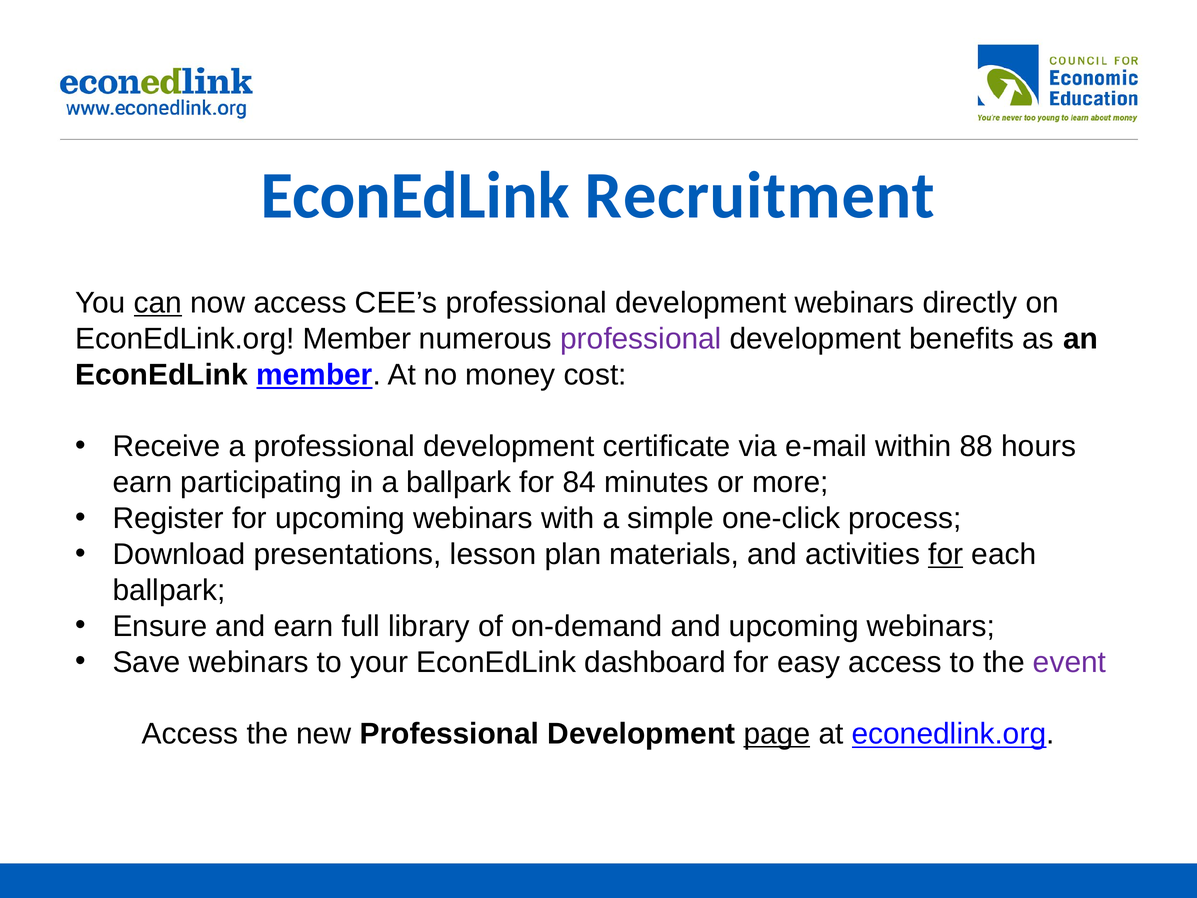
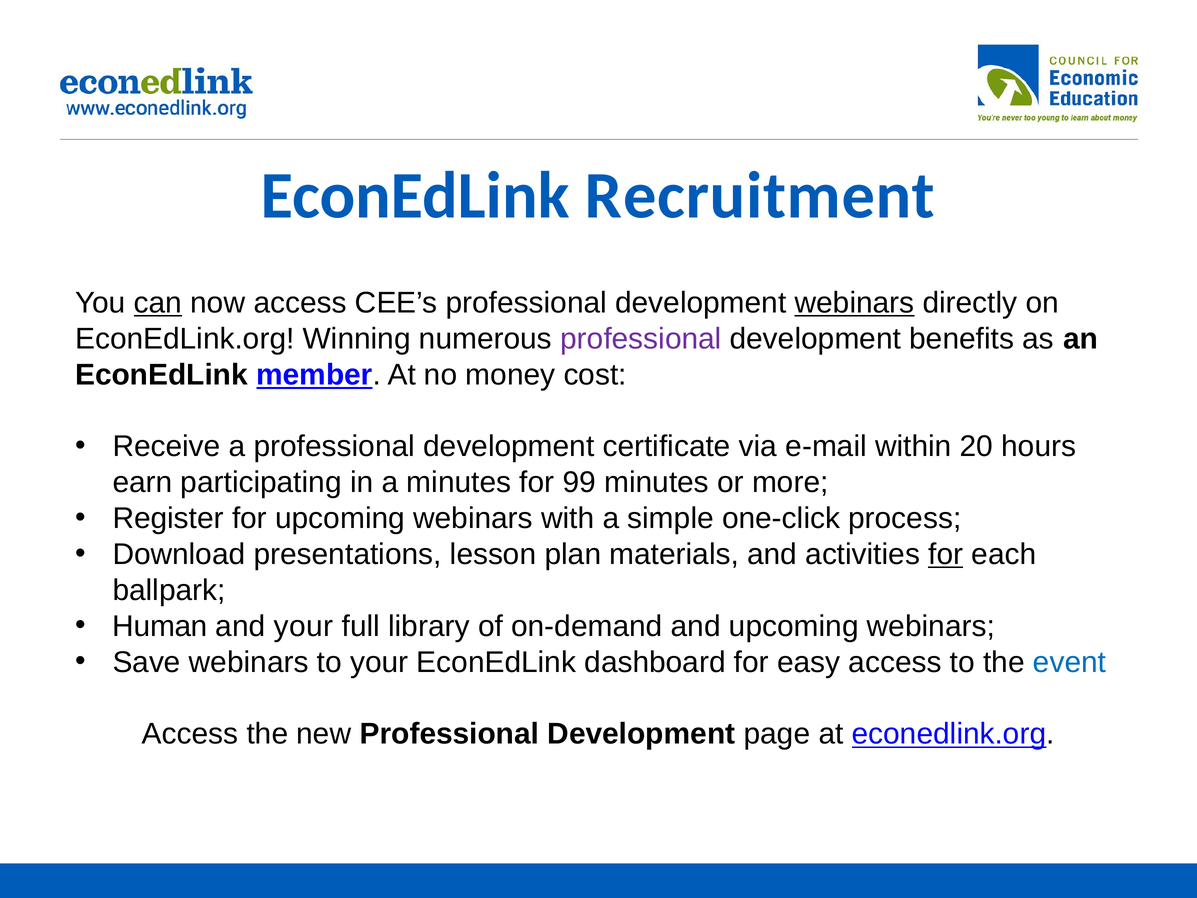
webinars underline: none -> present (855, 303)
EconEdLink.org Member: Member -> Winning (357, 339)
88: 88 -> 20 (976, 446)
a ballpark: ballpark -> minutes (459, 482)
84: 84 -> 99 (579, 482)
Ensure: Ensure -> Human (160, 626)
and earn: earn -> your (303, 626)
event colour: purple -> blue (1070, 662)
page underline: present -> none (777, 734)
